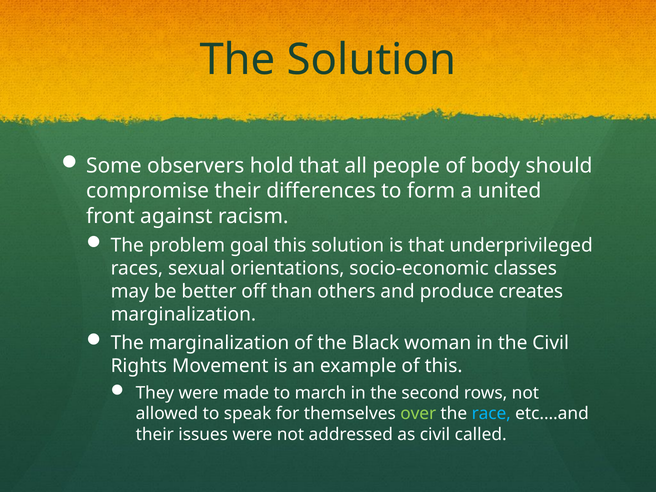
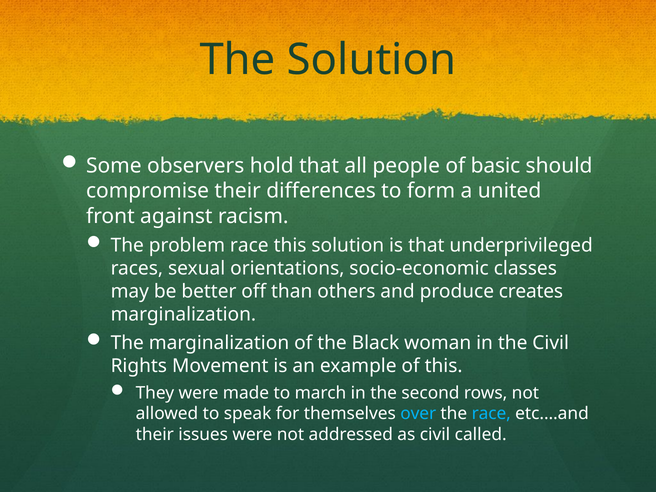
body: body -> basic (495, 166)
problem goal: goal -> race (249, 246)
over colour: light green -> light blue (418, 414)
